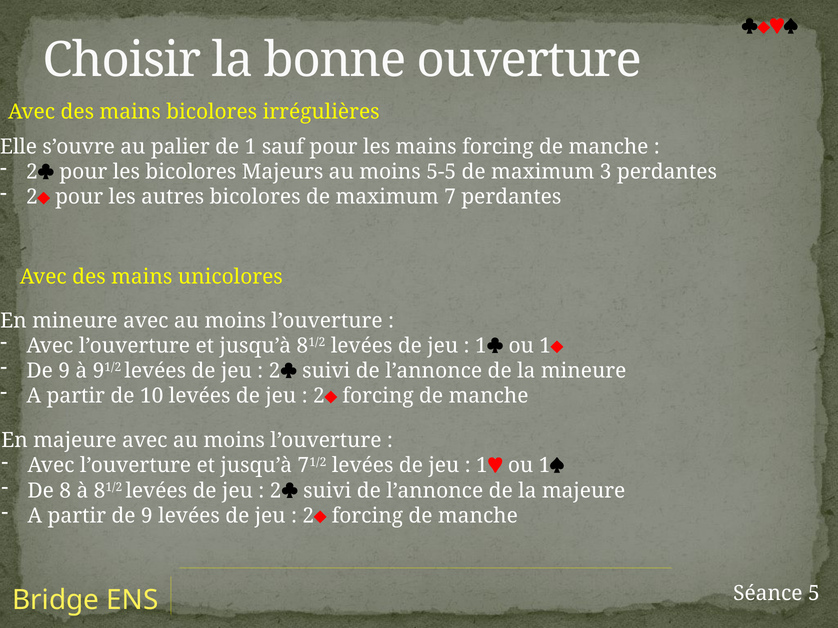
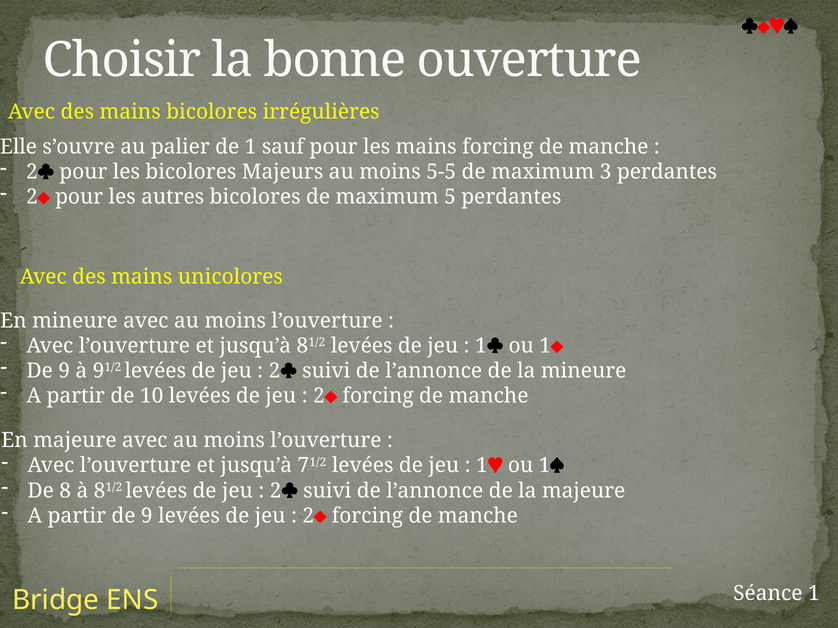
7: 7 -> 5 (450, 197)
Séance 5: 5 -> 1 (814, 594)
